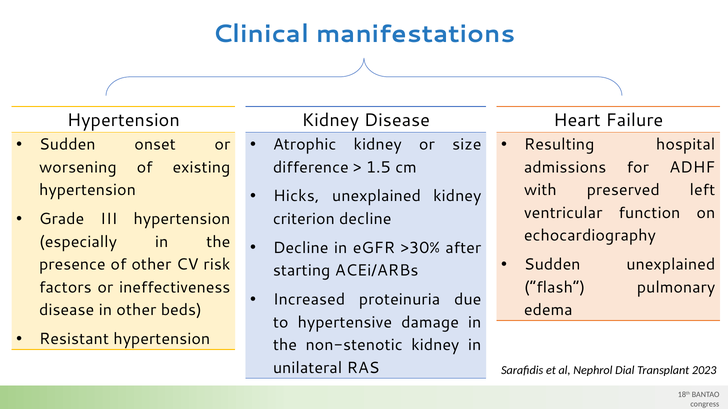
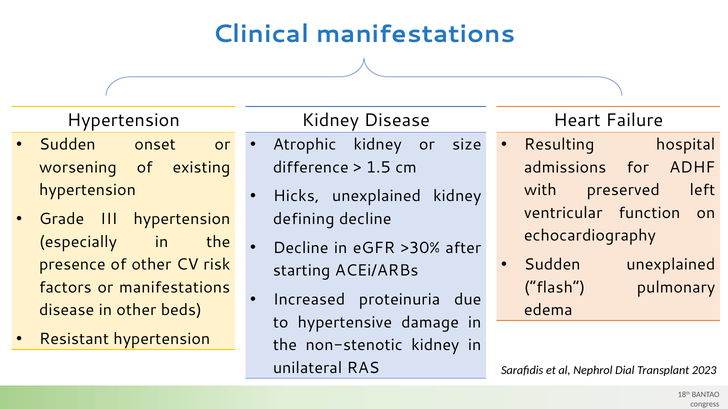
criterion: criterion -> defining (304, 219)
or ineffectiveness: ineffectiveness -> manifestations (175, 288)
